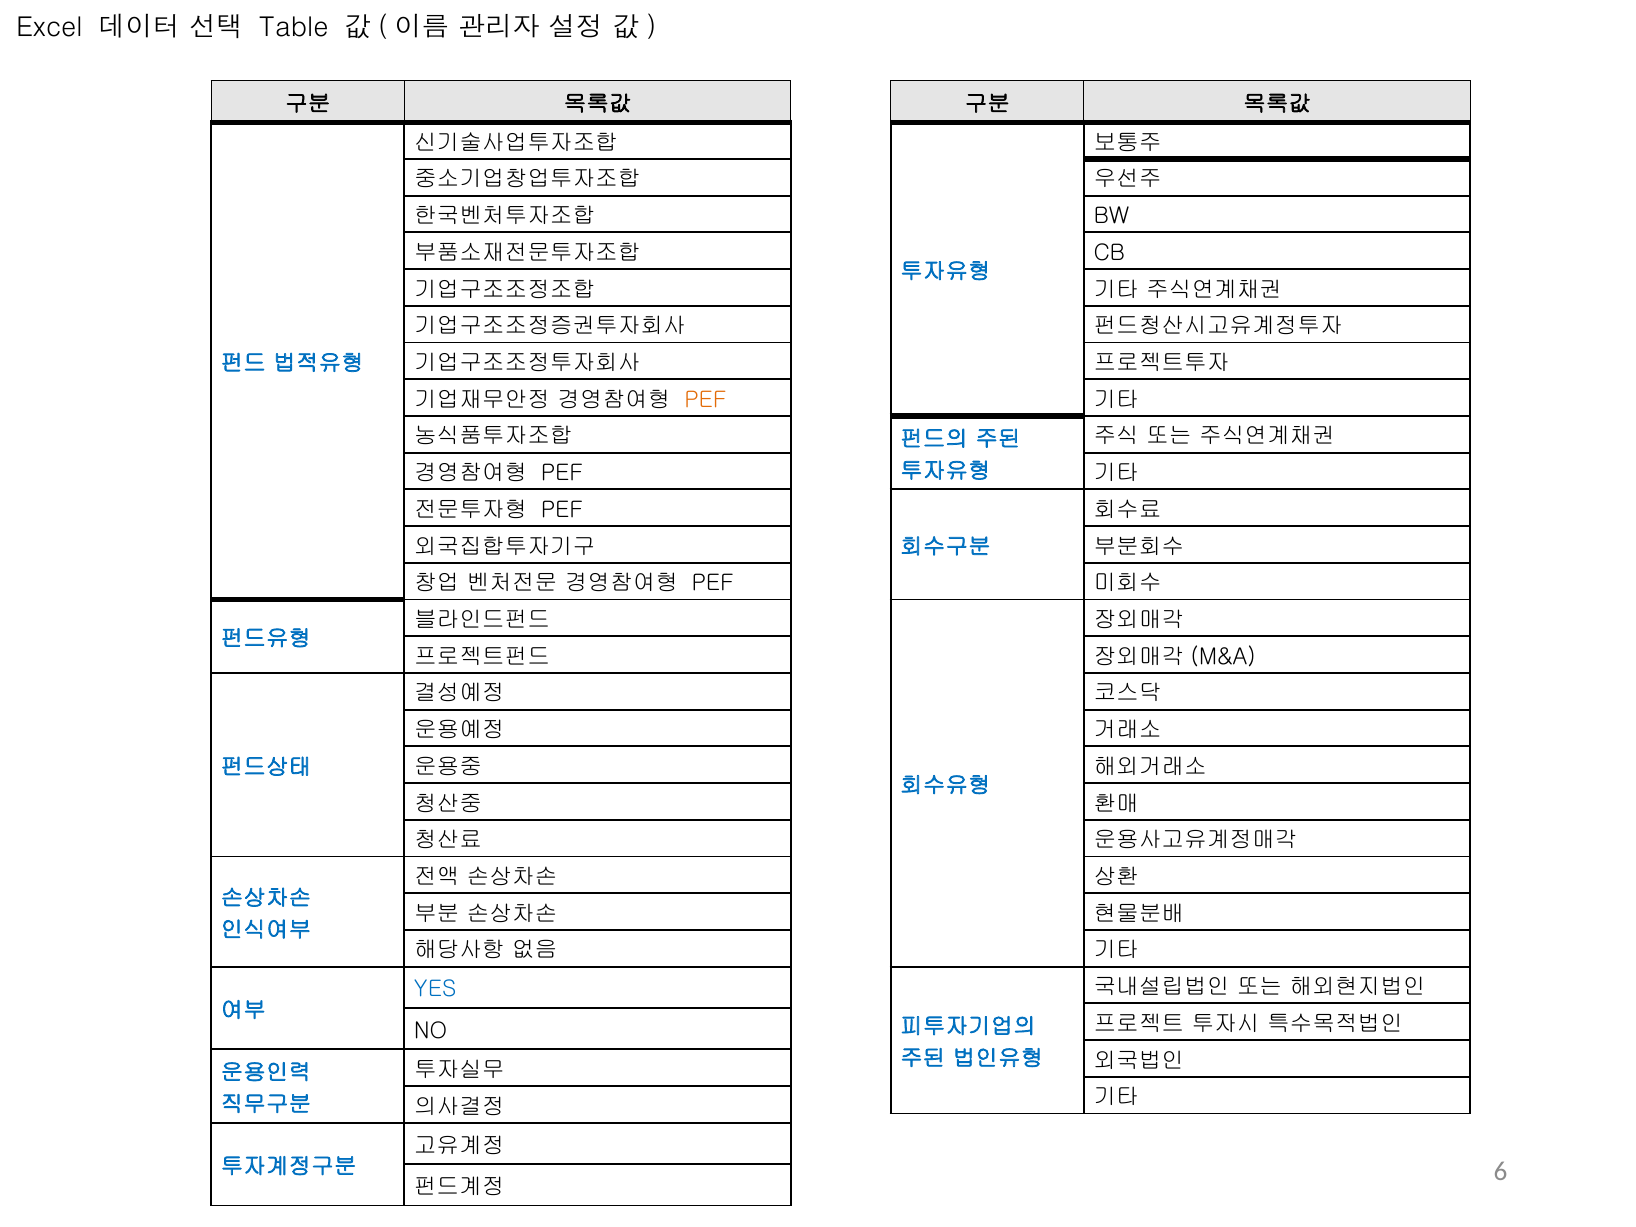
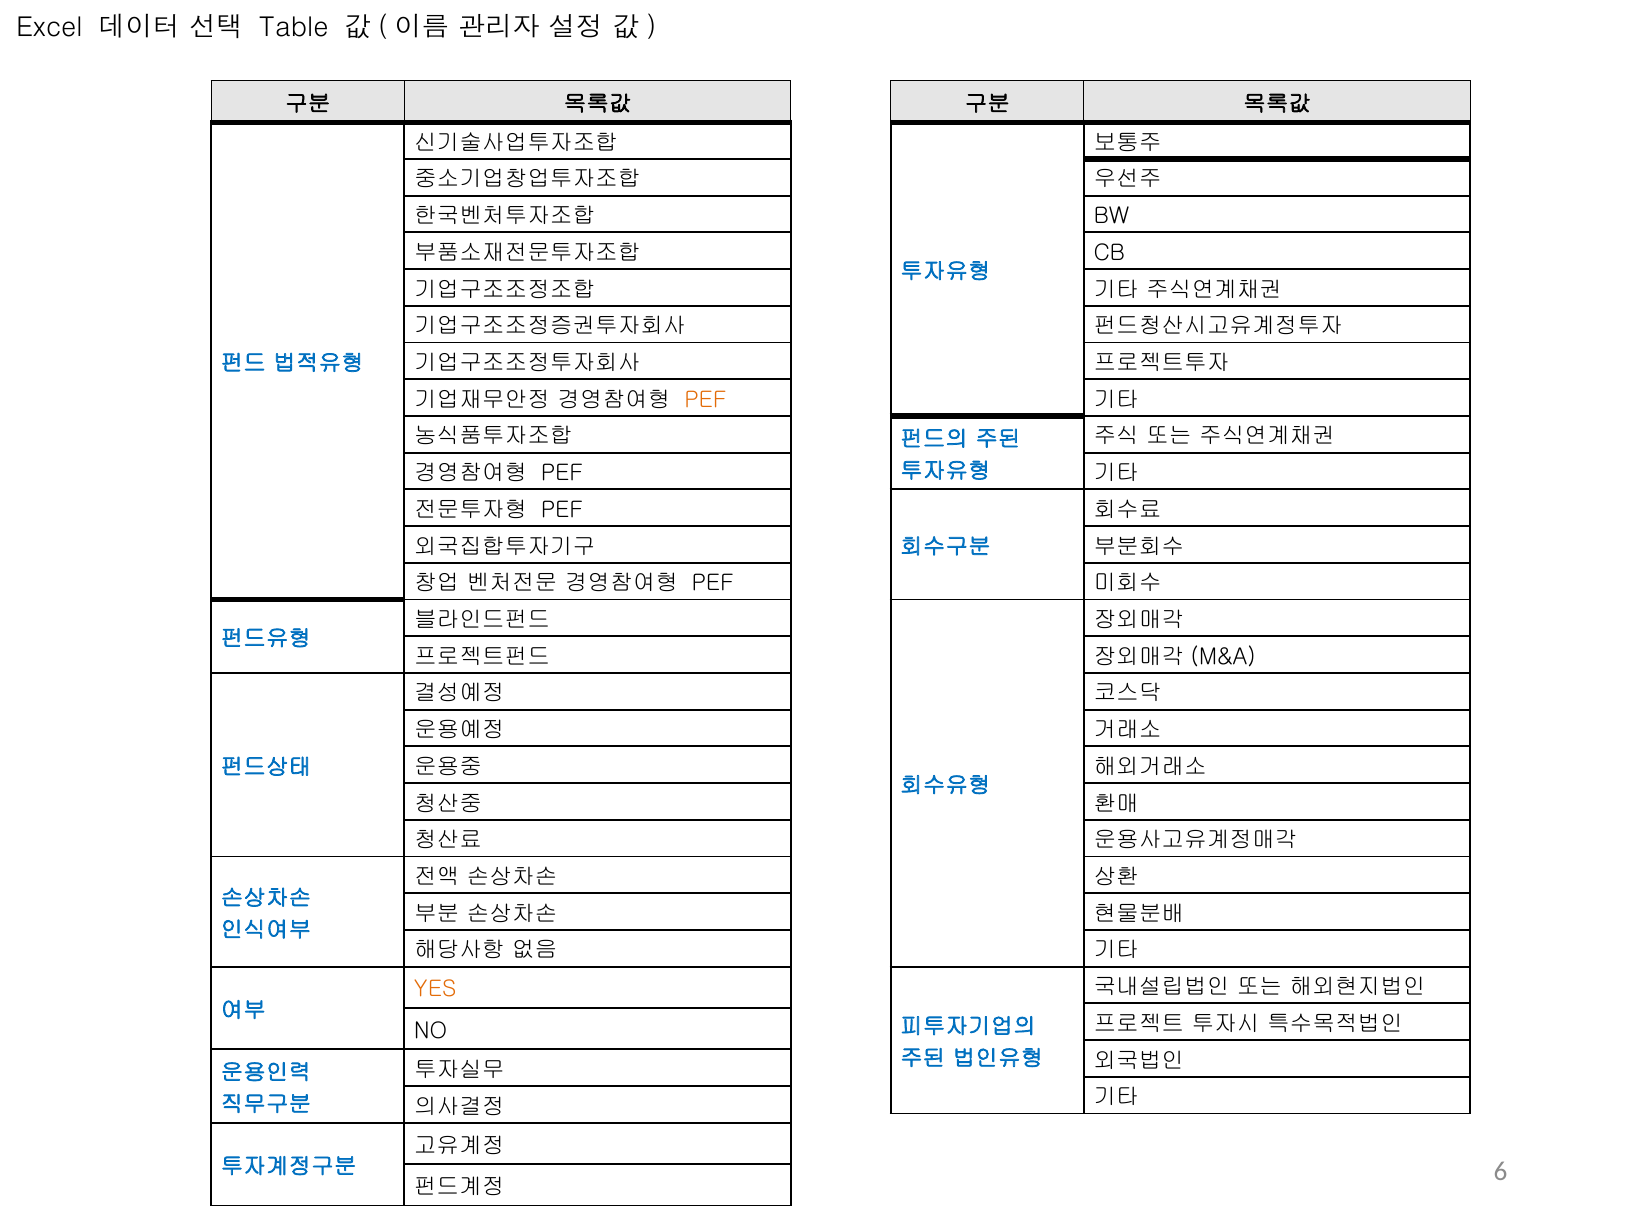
YES colour: blue -> orange (435, 989)
